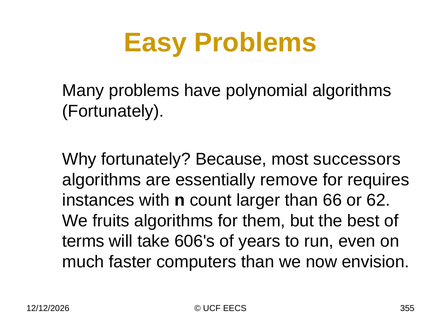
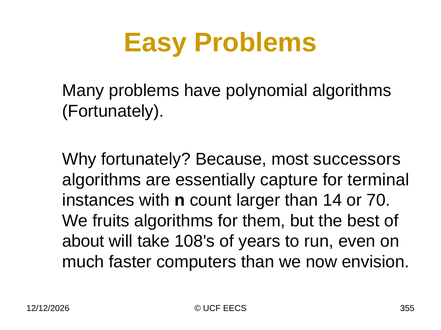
remove: remove -> capture (289, 180)
requires: requires -> terminal (378, 180)
66: 66 -> 14 (332, 201)
62: 62 -> 70 (378, 201)
terms: terms -> about (83, 242)
606's: 606's -> 108's (195, 242)
